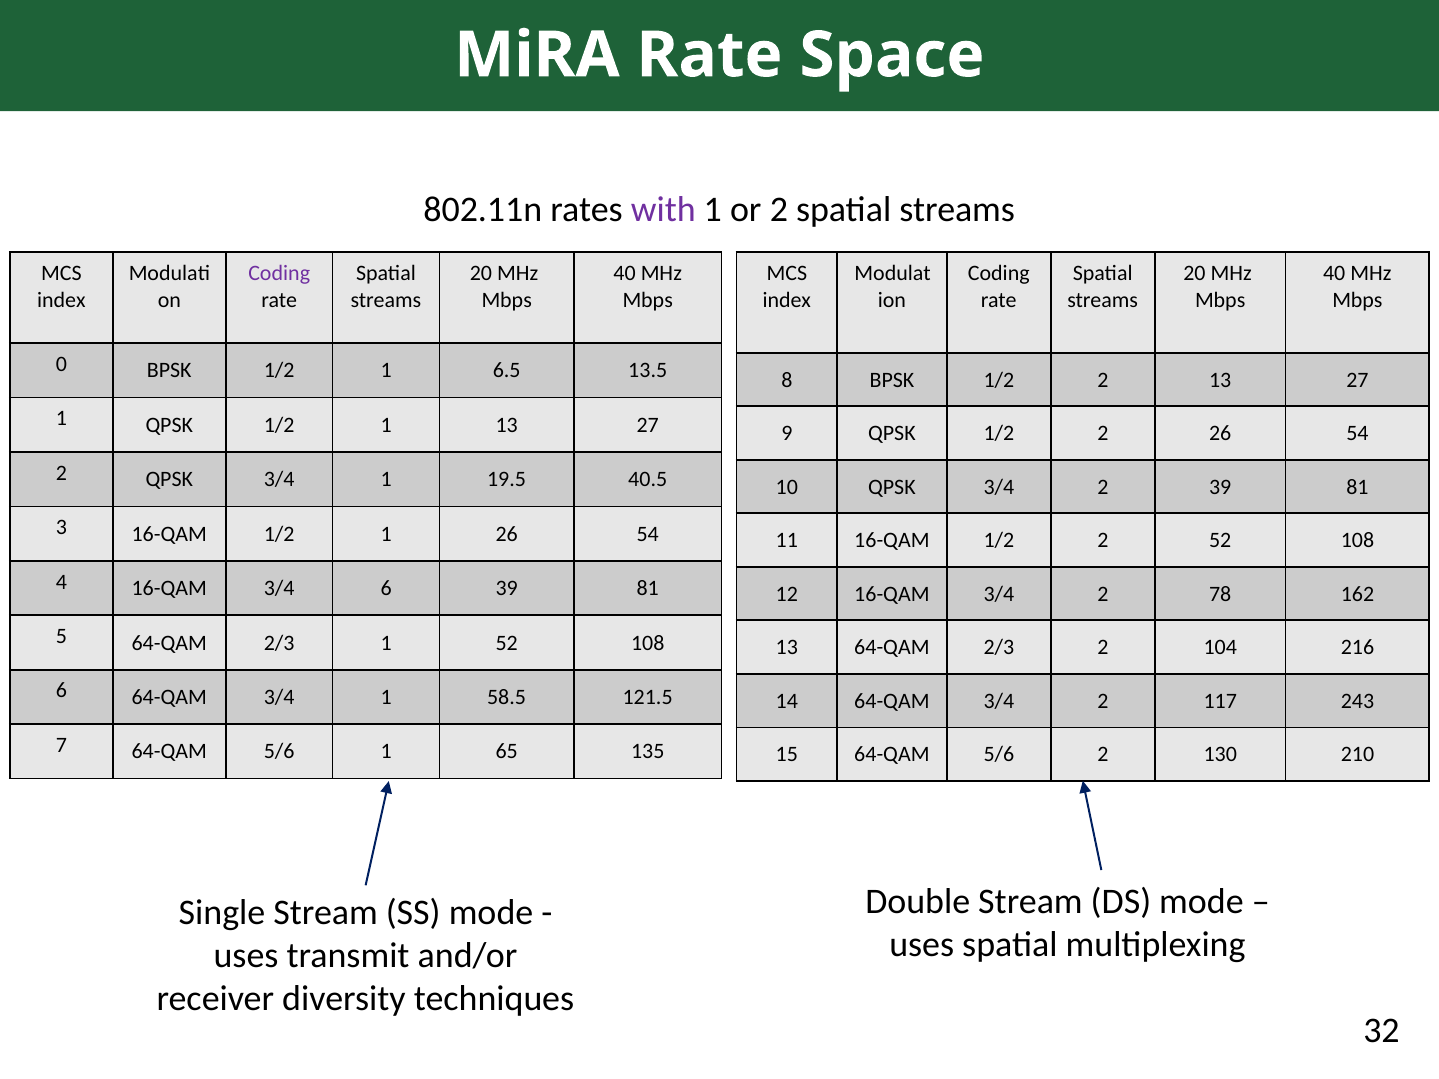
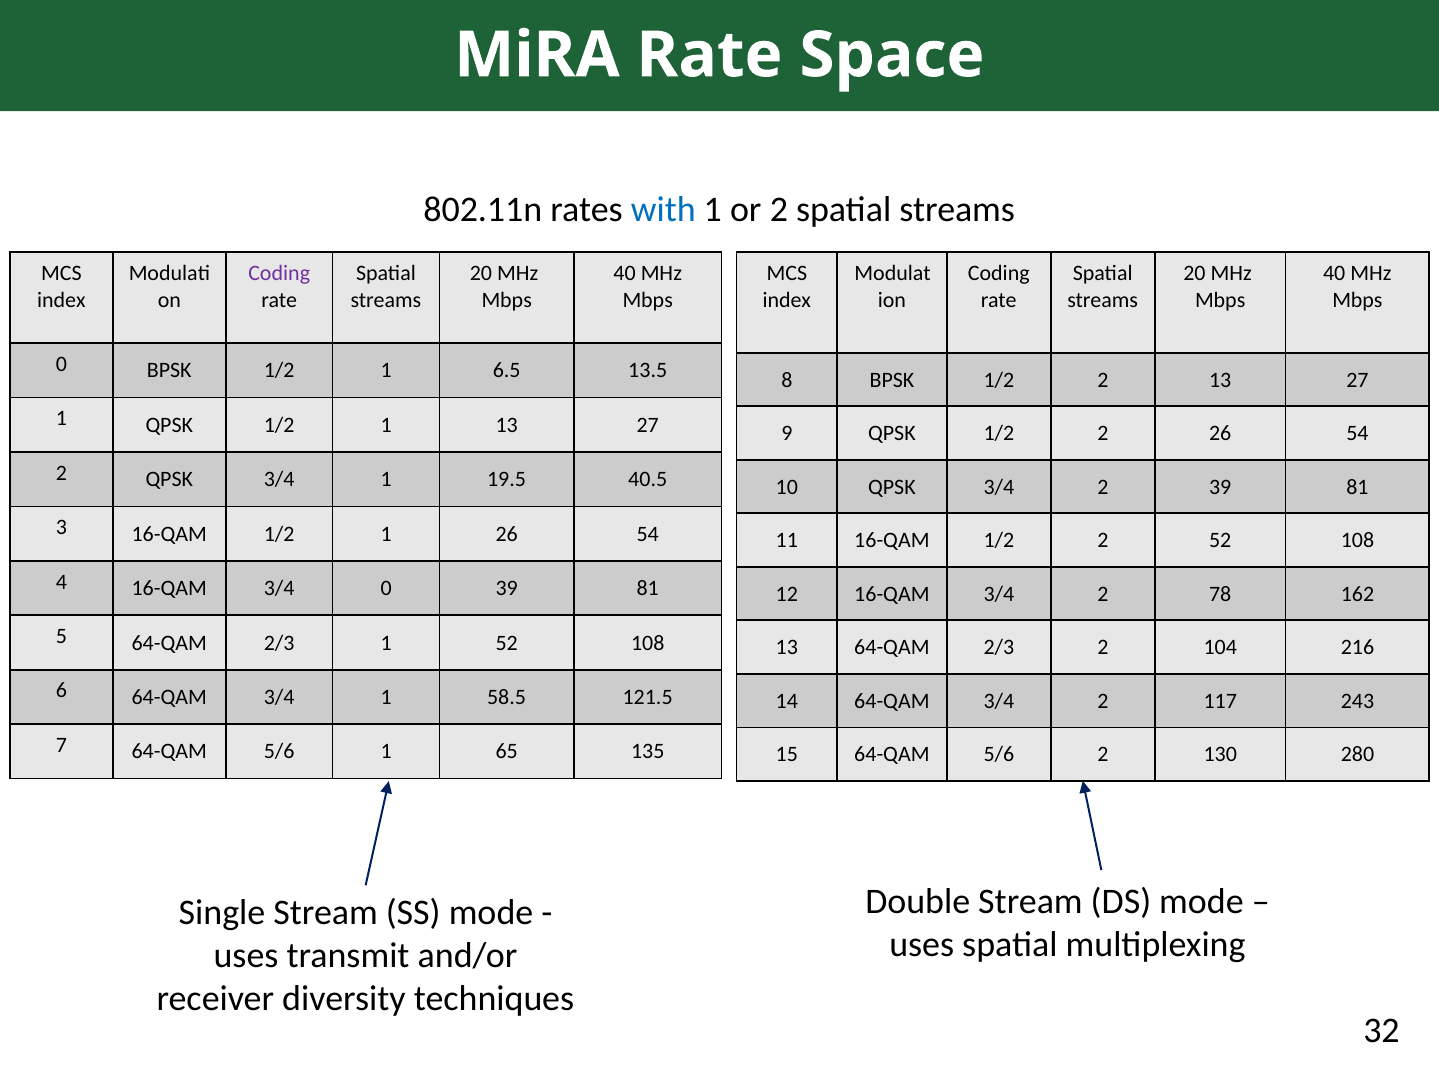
with colour: purple -> blue (663, 210)
3/4 6: 6 -> 0 (386, 588)
210: 210 -> 280 (1357, 755)
